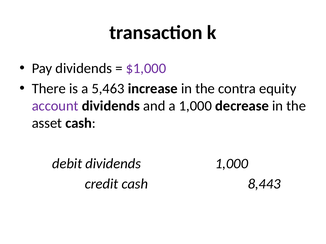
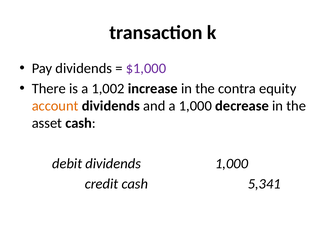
5,463: 5,463 -> 1,002 (108, 89)
account colour: purple -> orange (55, 106)
8,443: 8,443 -> 5,341 (264, 184)
